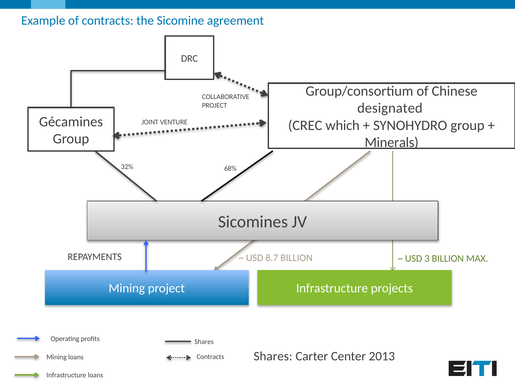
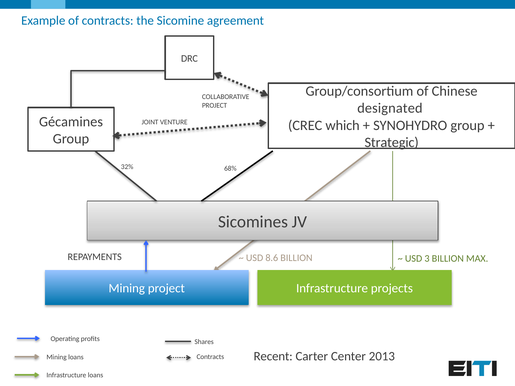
Minerals: Minerals -> Strategic (392, 143)
8.7: 8.7 -> 8.6 (272, 258)
Shares: Shares -> Recent (273, 357)
